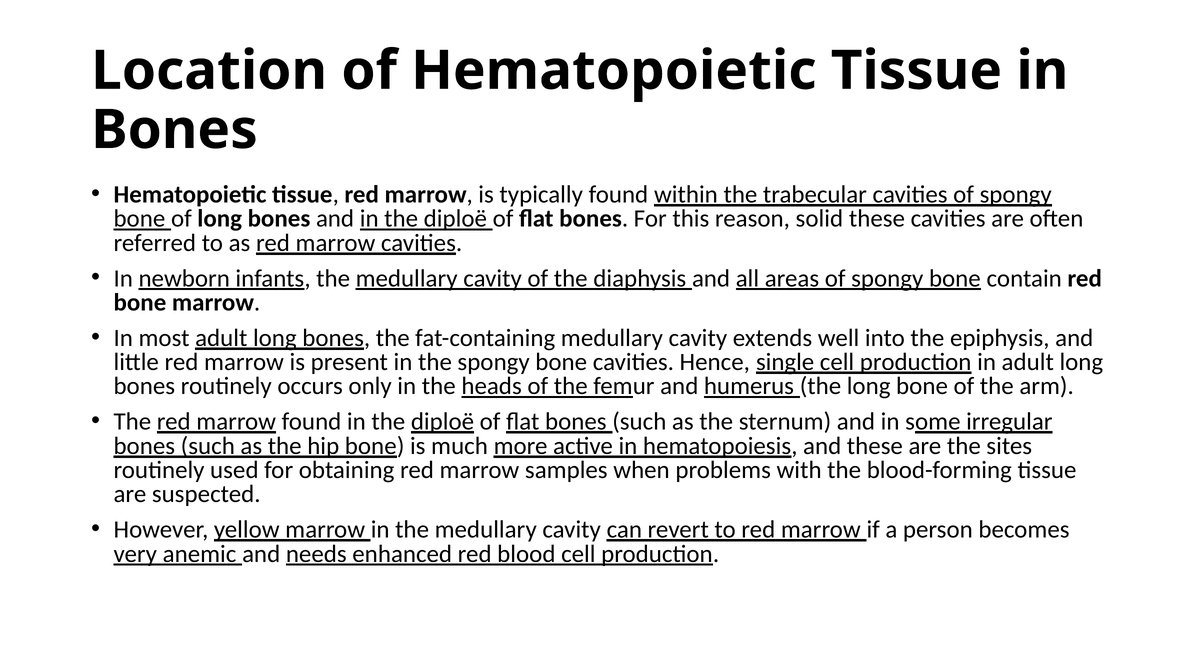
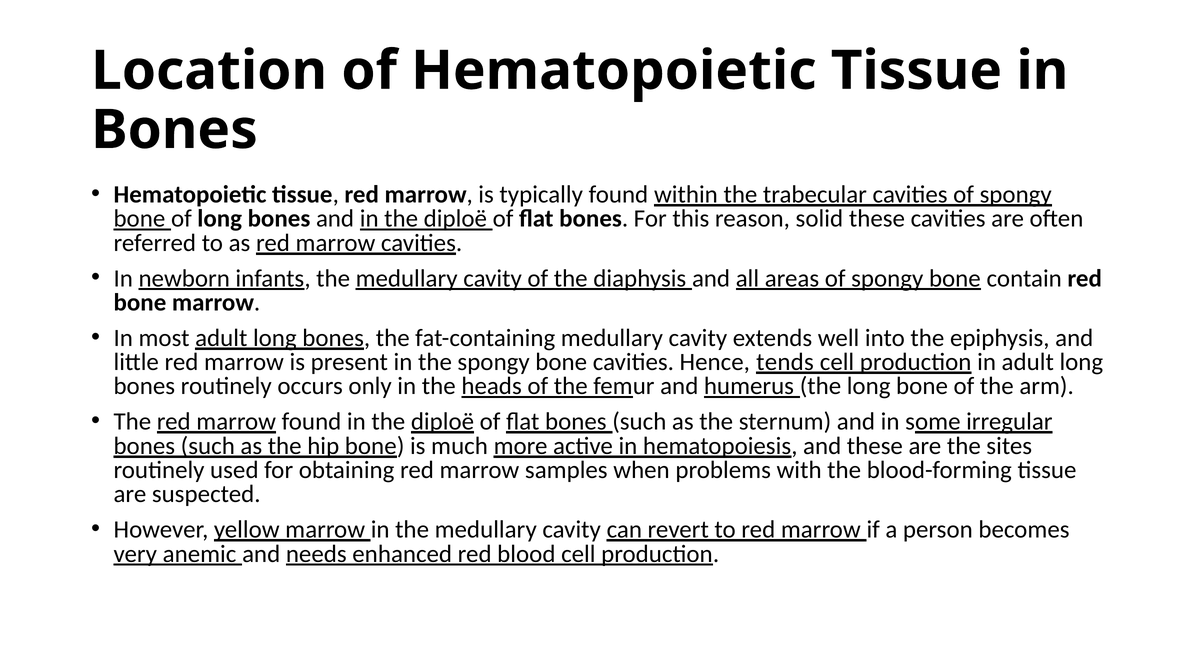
single: single -> tends (785, 362)
